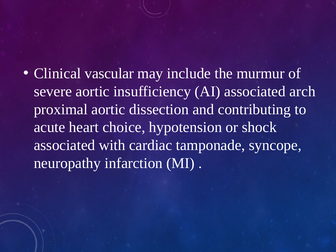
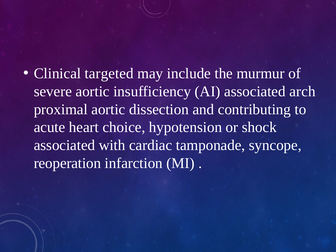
vascular: vascular -> targeted (109, 73)
neuropathy: neuropathy -> reoperation (67, 163)
